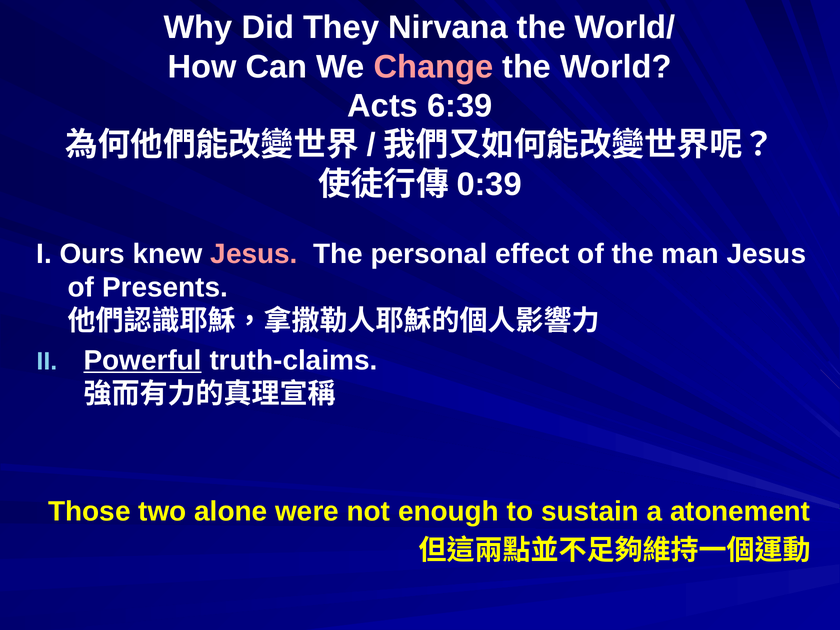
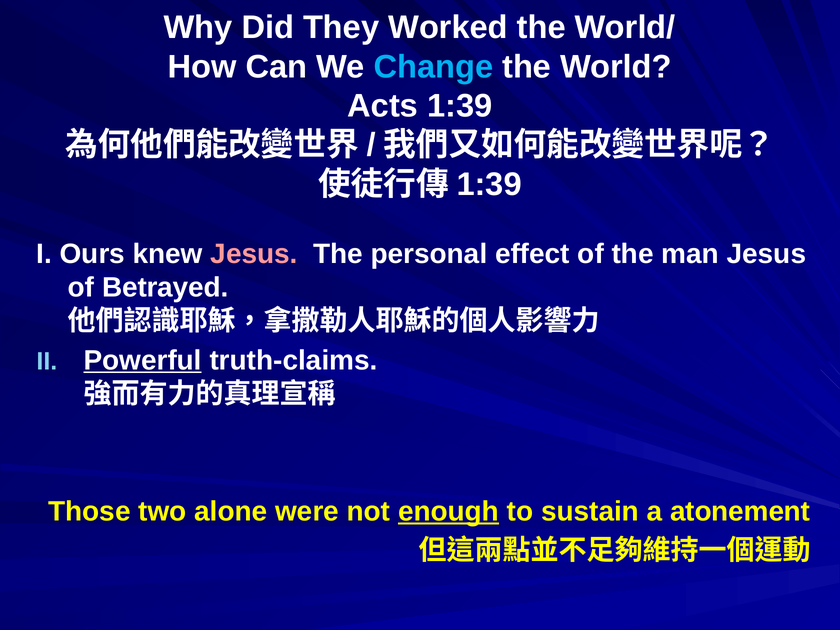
Nirvana: Nirvana -> Worked (448, 28)
Change colour: pink -> light blue (433, 67)
Acts 6:39: 6:39 -> 1:39 (460, 106)
0:39: 0:39 -> 1:39 (489, 184)
Presents: Presents -> Betrayed (165, 288)
enough underline: none -> present (449, 512)
